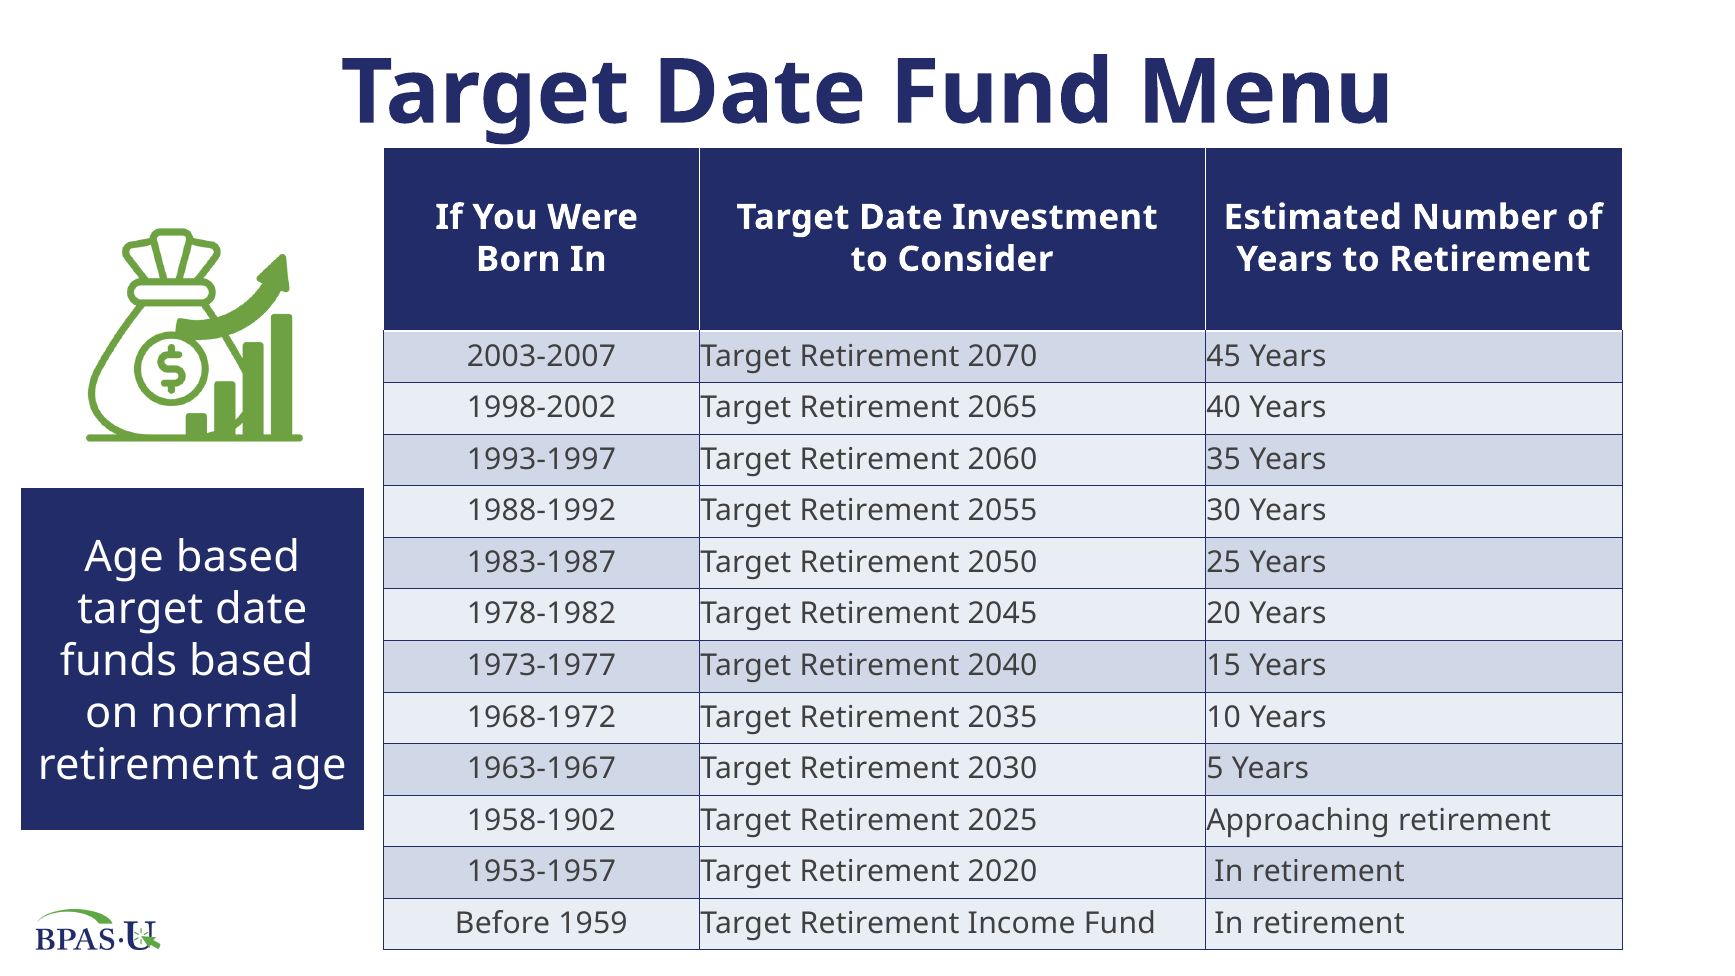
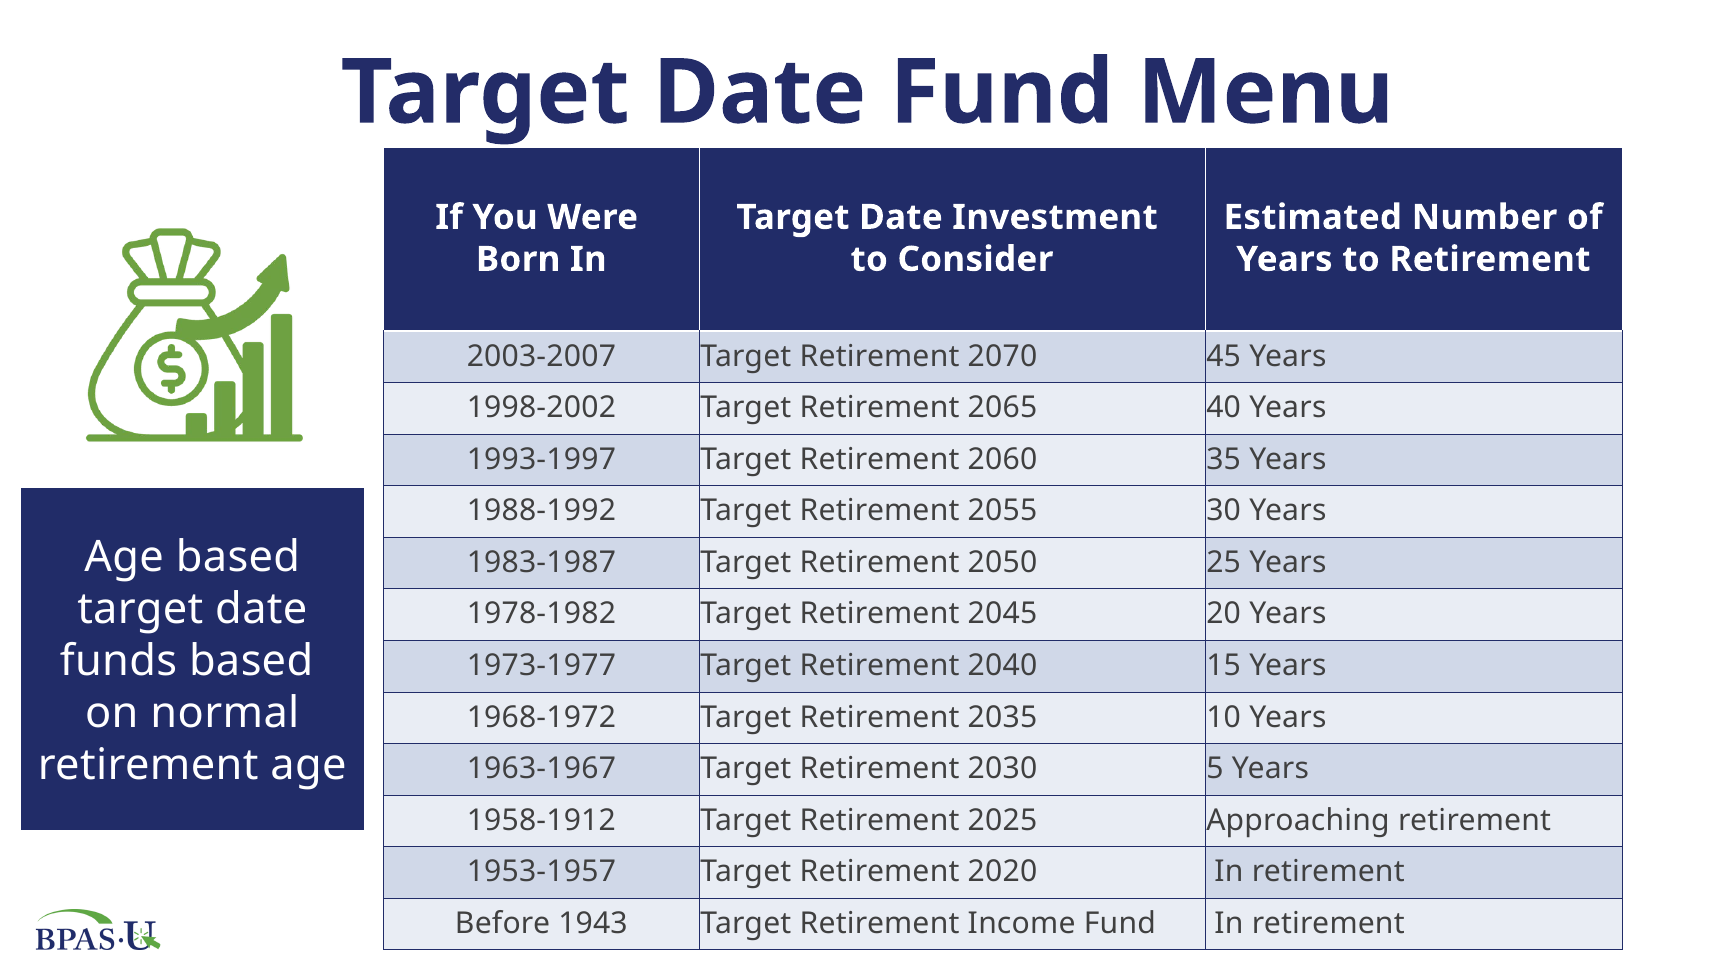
1958-1902: 1958-1902 -> 1958-1912 (541, 820)
1959: 1959 -> 1943 (593, 923)
